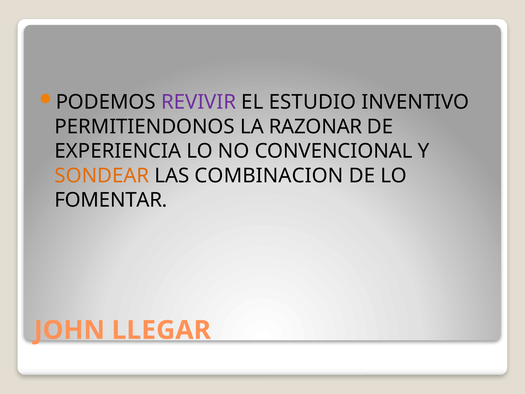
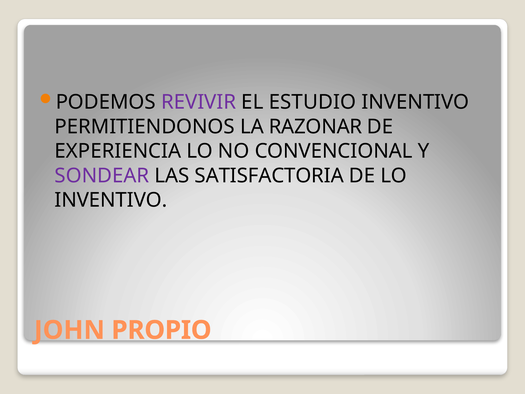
SONDEAR colour: orange -> purple (102, 176)
COMBINACION: COMBINACION -> SATISFACTORIA (269, 176)
FOMENTAR: FOMENTAR -> INVENTIVO (111, 200)
LLEGAR: LLEGAR -> PROPIO (161, 330)
